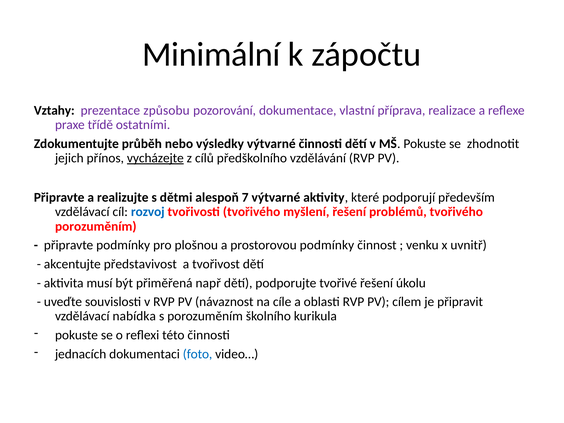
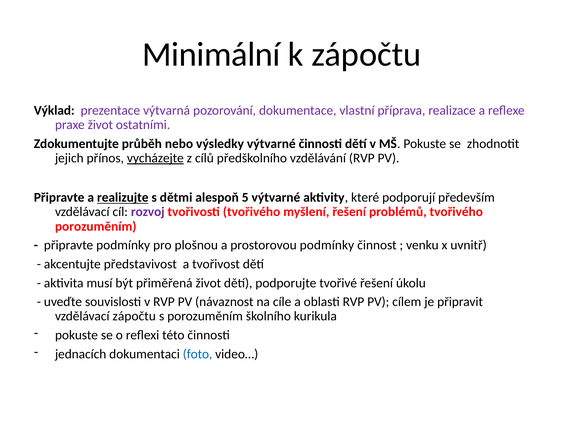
Vztahy: Vztahy -> Výklad (54, 110)
způsobu: způsobu -> výtvarná (167, 110)
praxe třídě: třídě -> život (100, 125)
realizujte underline: none -> present (123, 198)
7: 7 -> 5 (245, 198)
rozvoj colour: blue -> purple (148, 212)
přiměřená např: např -> život (208, 283)
vzdělávací nabídka: nabídka -> zápočtu (134, 316)
